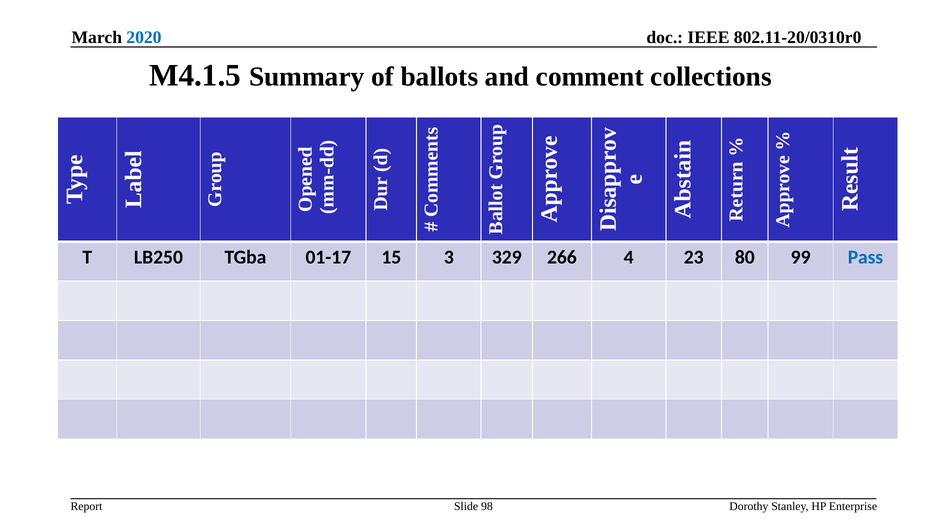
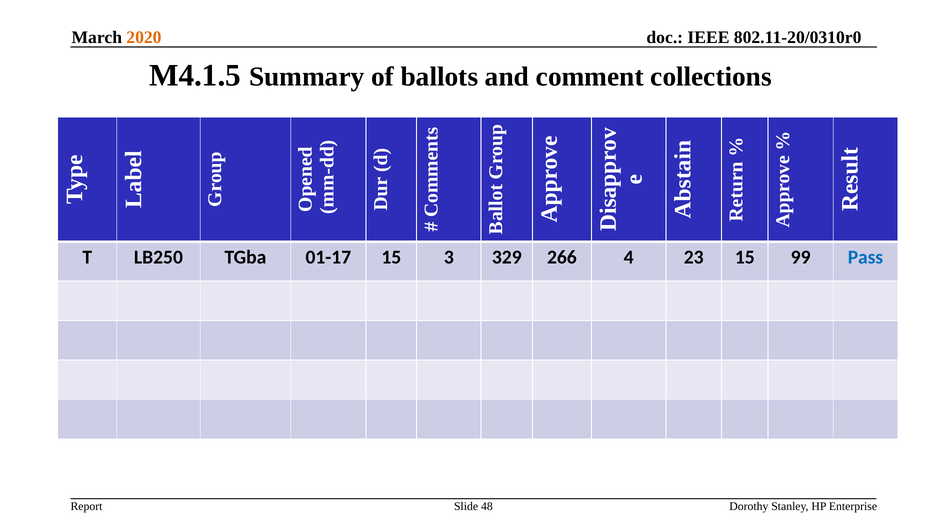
2020 colour: blue -> orange (144, 38)
23 80: 80 -> 15 (745, 257)
98: 98 -> 48 (487, 507)
